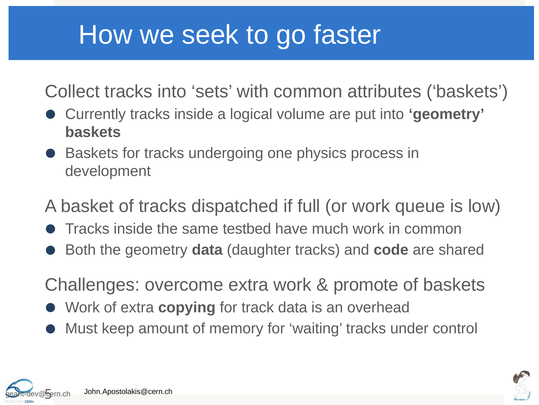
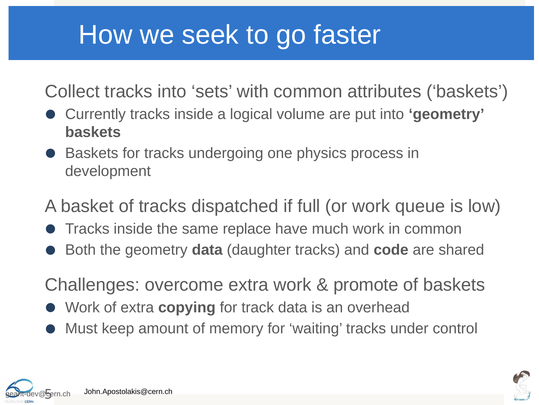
testbed: testbed -> replace (247, 228)
